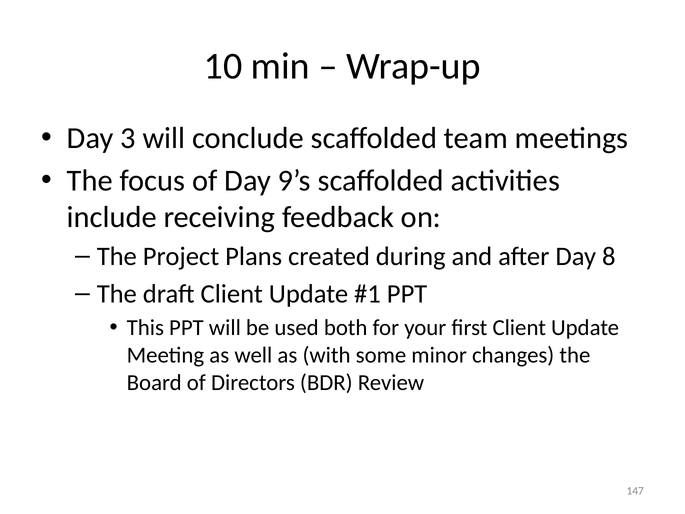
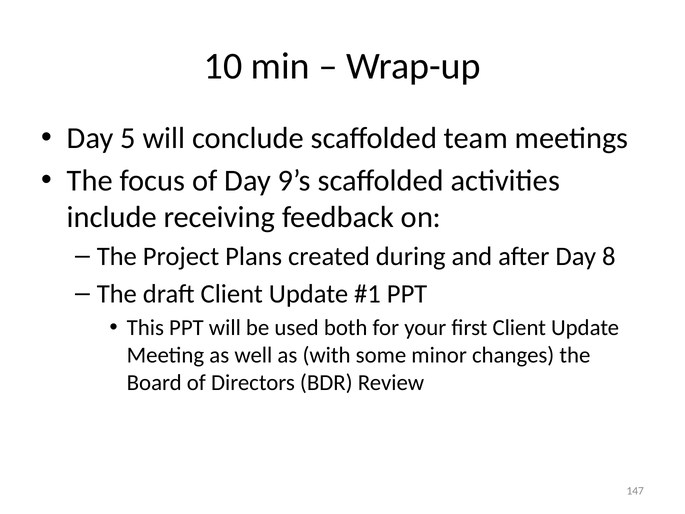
3: 3 -> 5 (128, 138)
